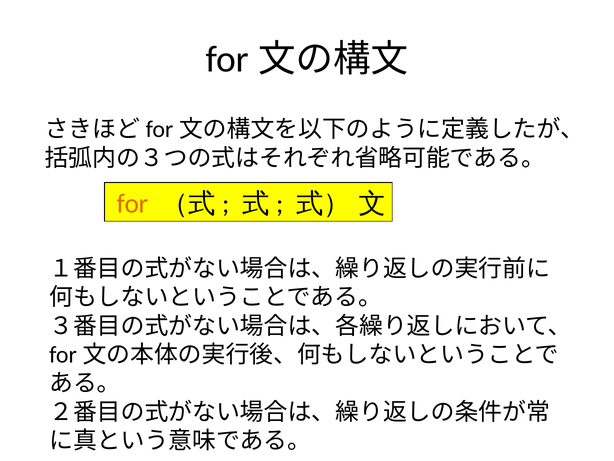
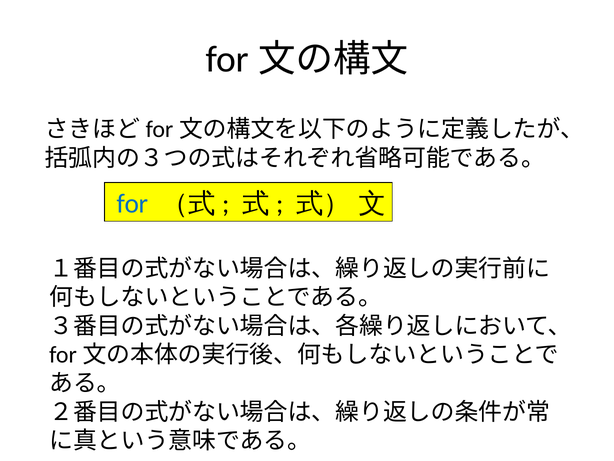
for colour: orange -> blue (133, 204)
